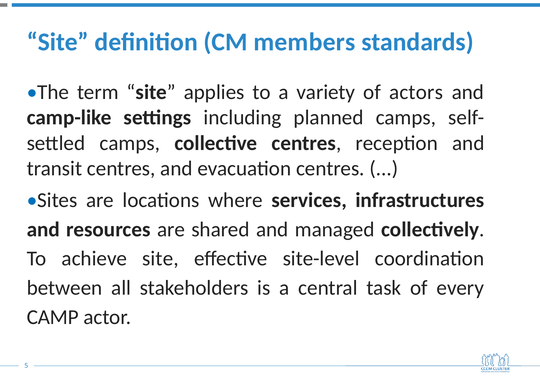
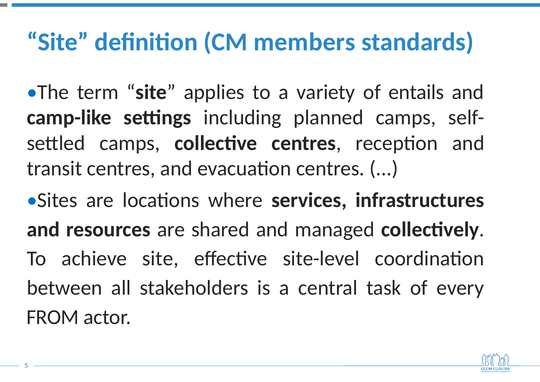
actors: actors -> entails (416, 92)
CAMP: CAMP -> FROM (53, 317)
